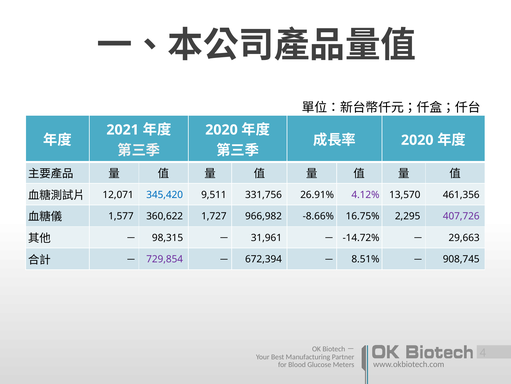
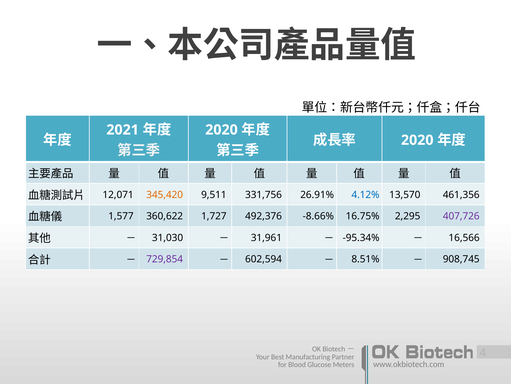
345,420 colour: blue -> orange (165, 194)
4.12% colour: purple -> blue (365, 194)
966,982: 966,982 -> 492,376 (264, 216)
98,315: 98,315 -> 31,030 (168, 237)
-14.72%: -14.72% -> -95.34% (361, 237)
29,663: 29,663 -> 16,566 (464, 237)
672,394: 672,394 -> 602,594 (264, 259)
